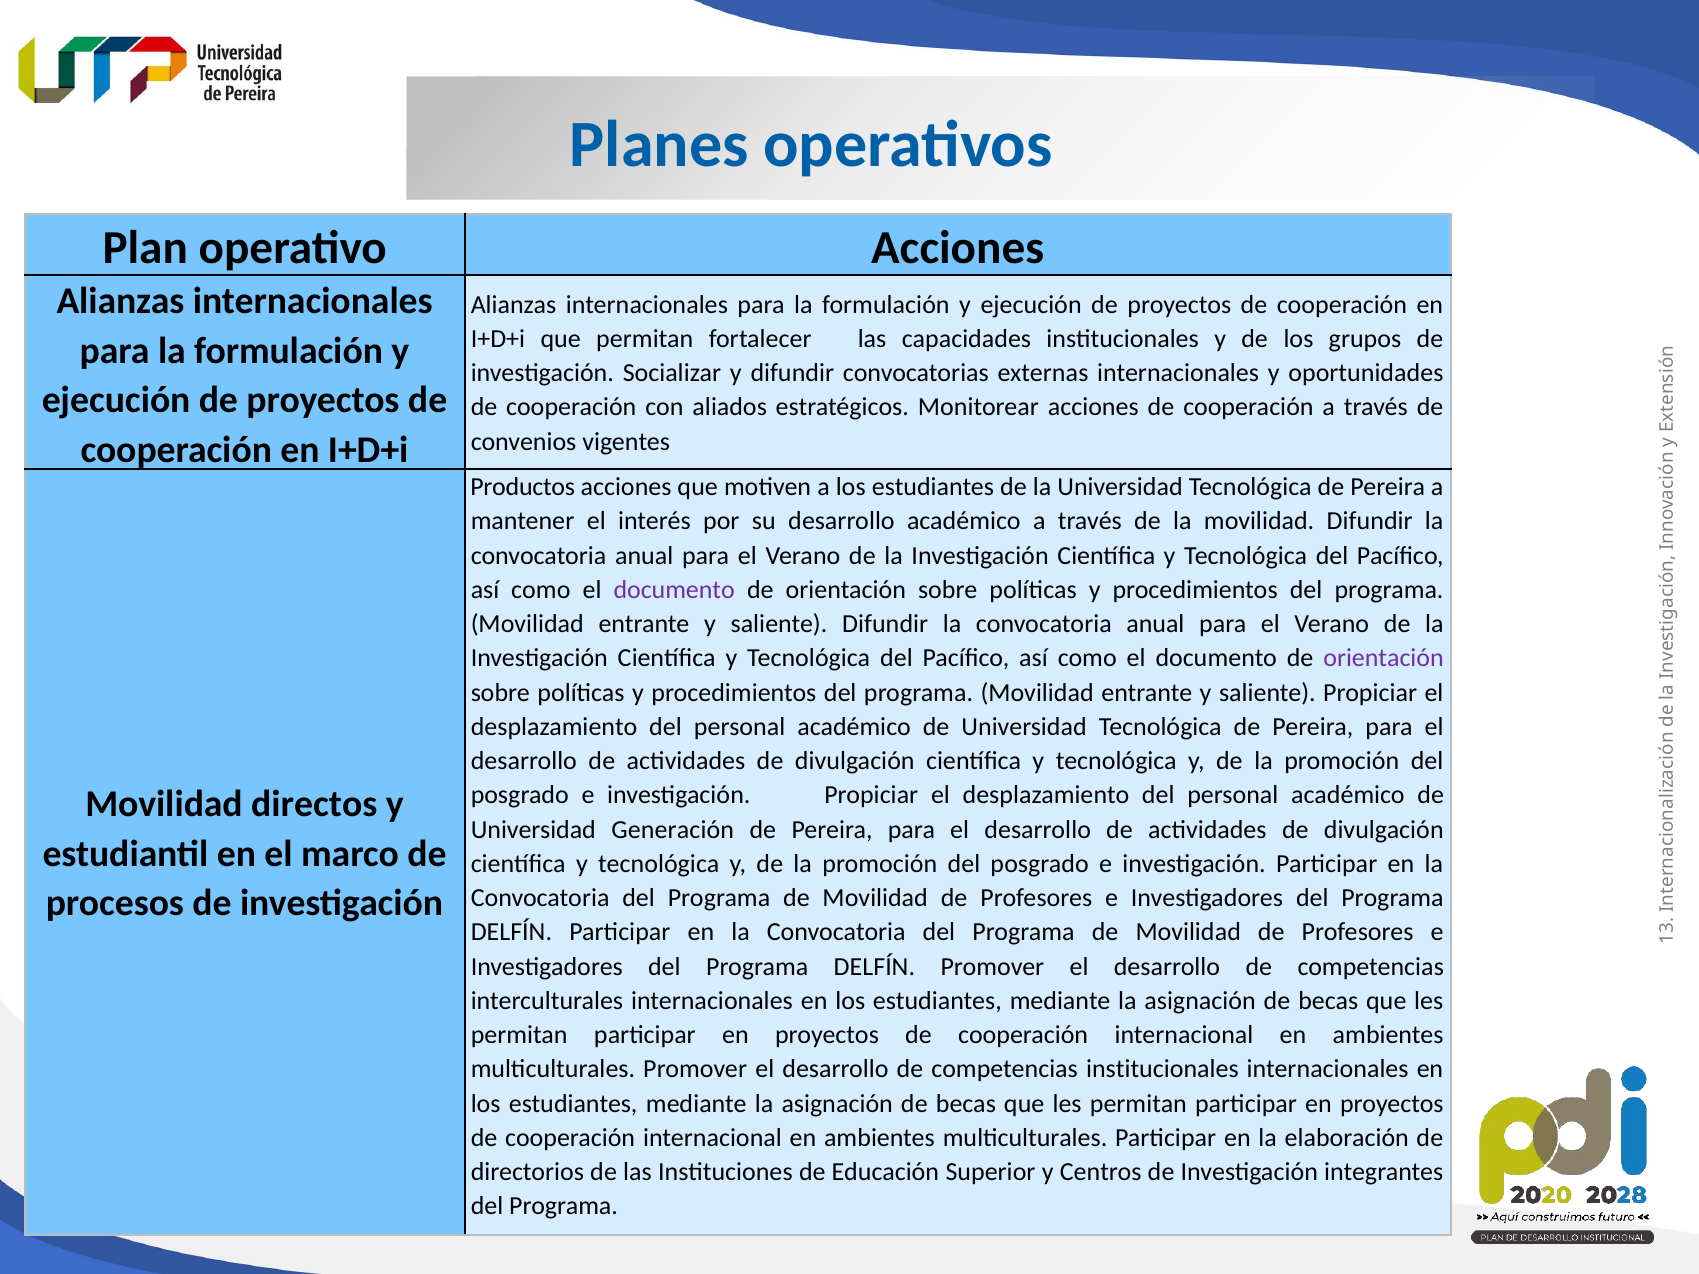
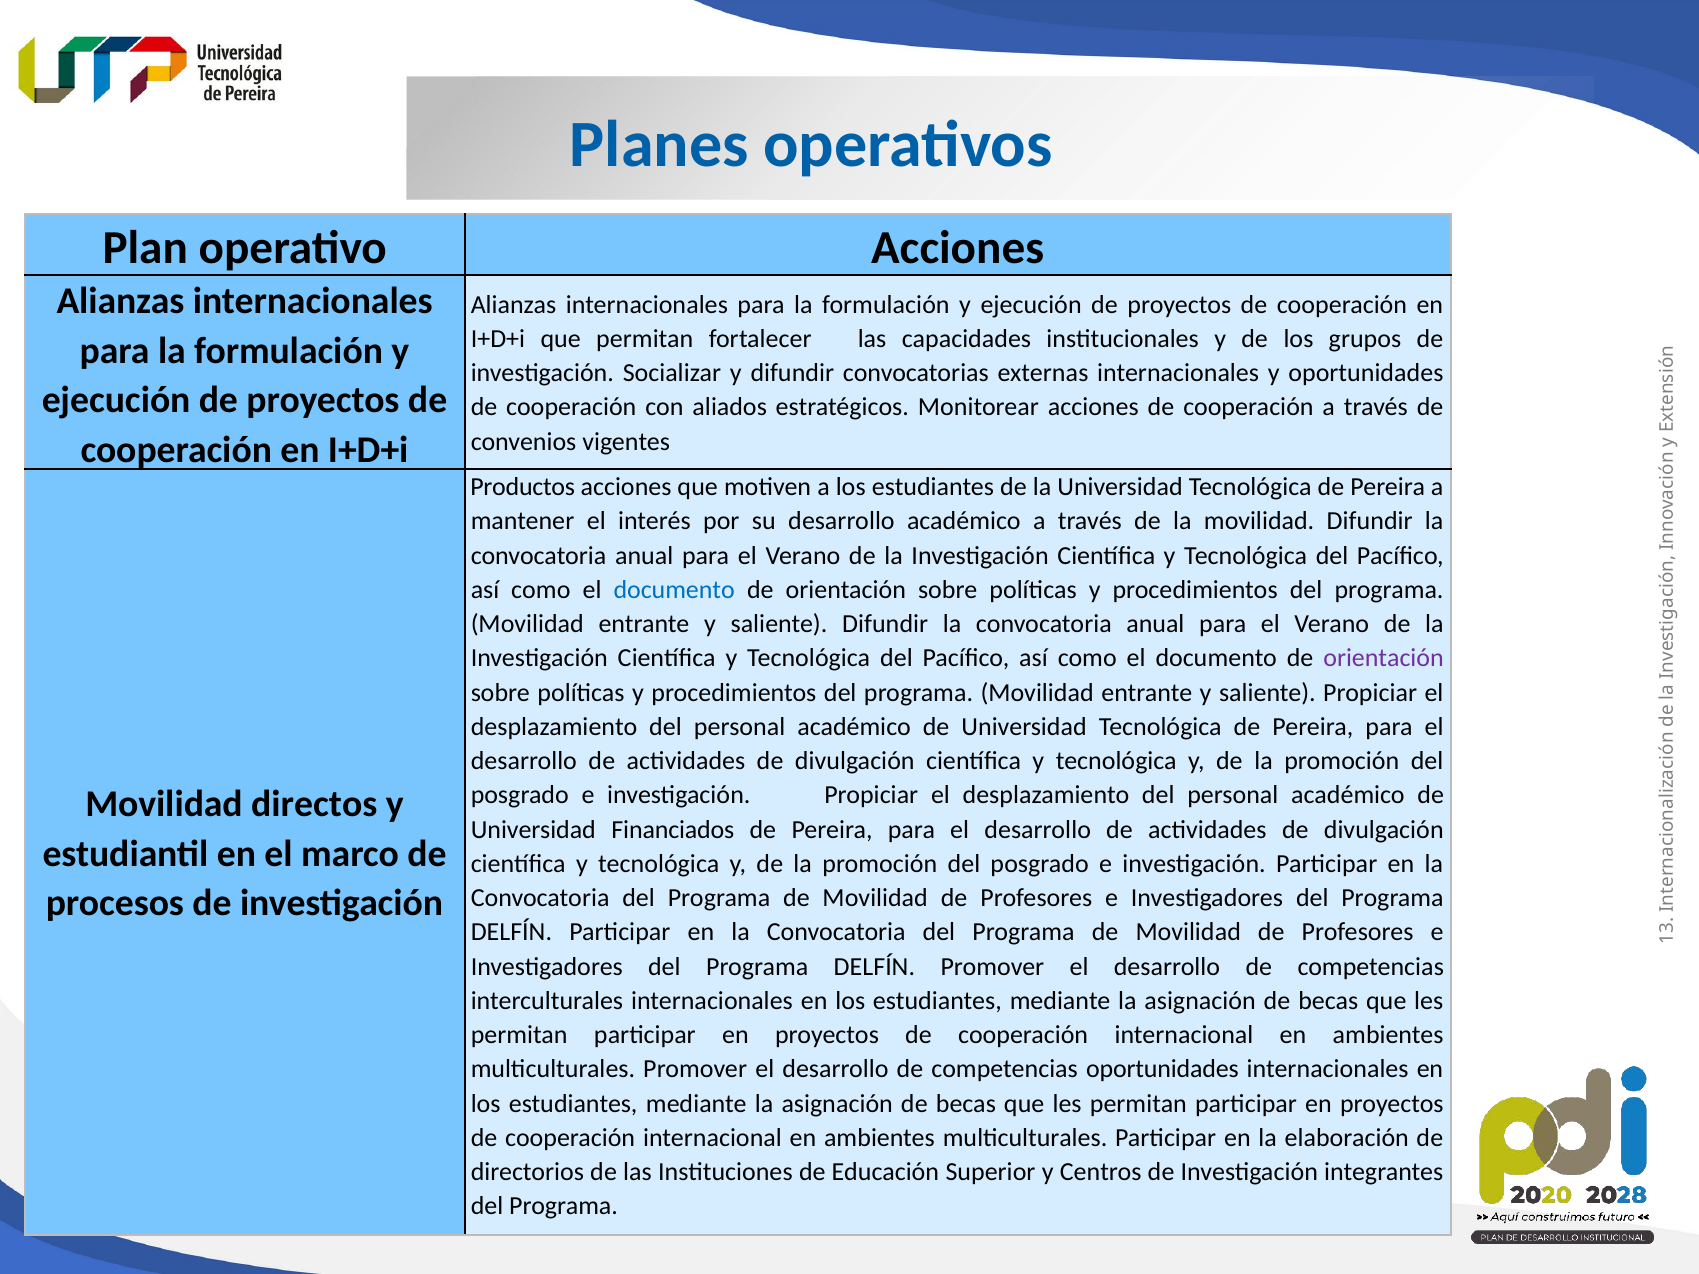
documento colour: purple -> blue (674, 590)
Generación: Generación -> Financiados (673, 830)
competencias institucionales: institucionales -> oportunidades (1162, 1069)
